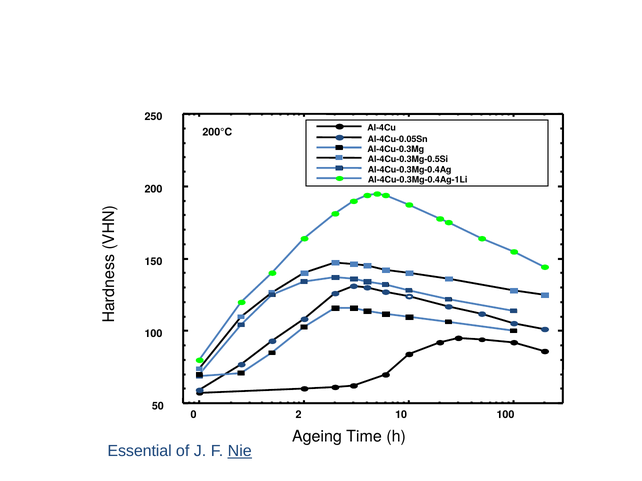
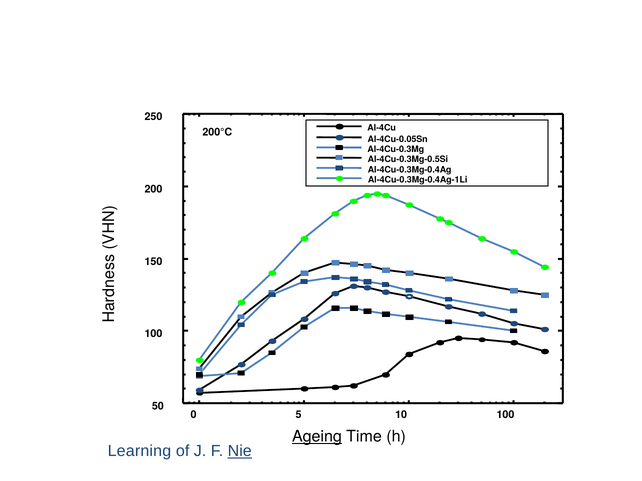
2: 2 -> 5 (299, 415)
Ageing underline: none -> present (317, 437)
Essential: Essential -> Learning (139, 452)
